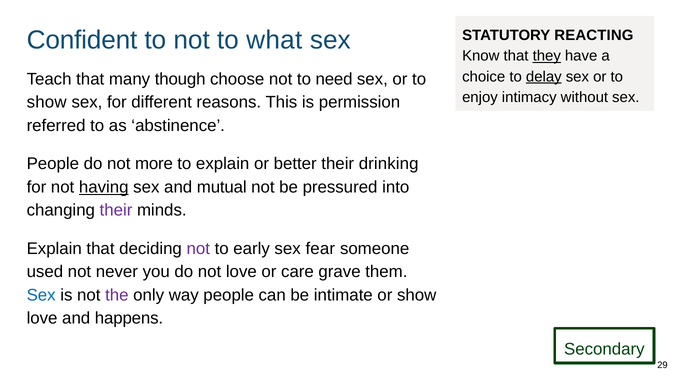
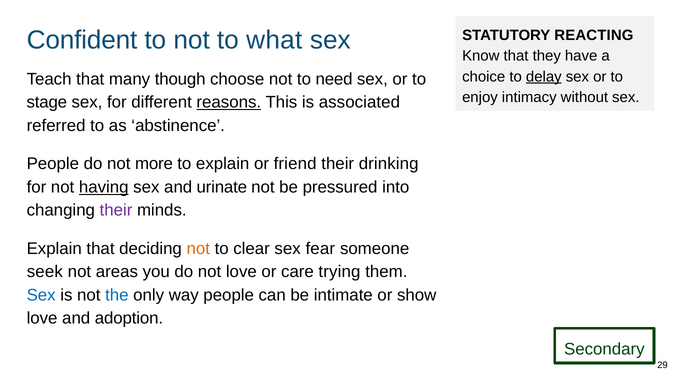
they underline: present -> none (547, 56)
show: show -> stage (47, 102)
reasons underline: none -> present (229, 102)
permission: permission -> associated (359, 102)
better: better -> friend (295, 164)
mutual: mutual -> urinate (222, 187)
not colour: purple -> orange (198, 249)
early: early -> clear (252, 249)
used: used -> seek (45, 272)
never: never -> areas (117, 272)
grave: grave -> trying (339, 272)
the colour: purple -> blue (117, 295)
happens: happens -> adoption (129, 318)
